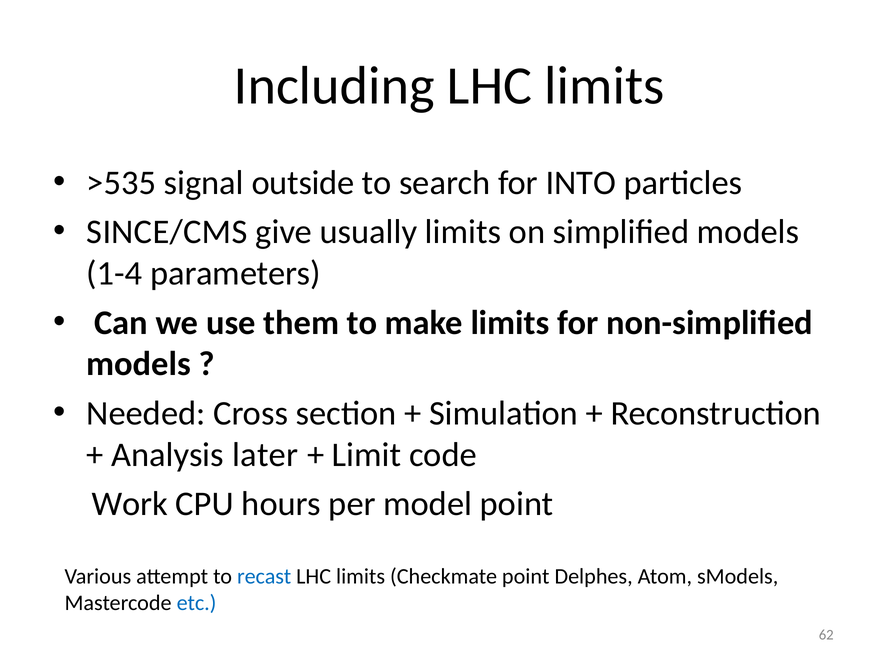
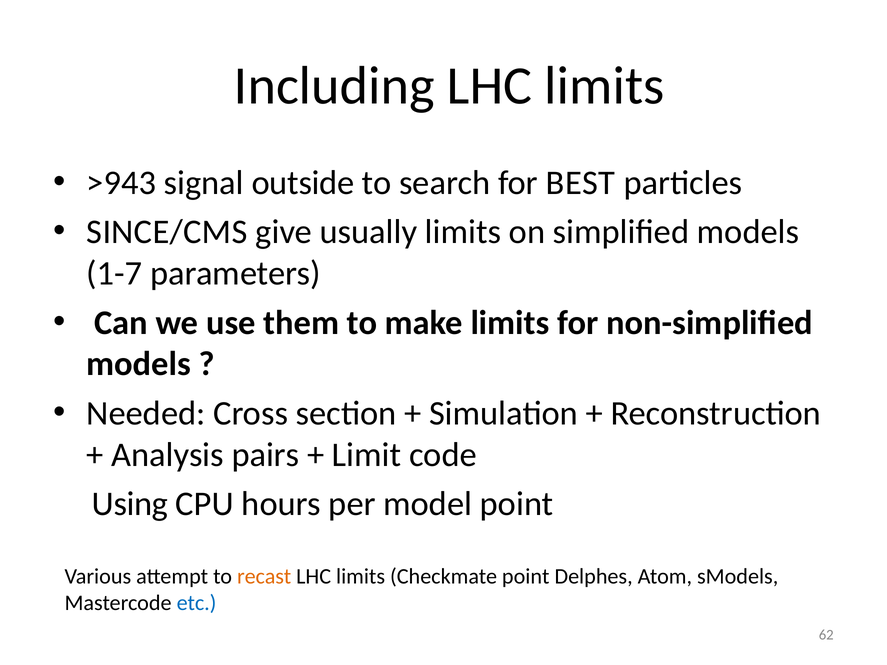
>535: >535 -> >943 (121, 183)
INTO: INTO -> BEST (581, 183)
1-4: 1-4 -> 1-7 (114, 274)
later: later -> pairs (265, 455)
Work: Work -> Using (130, 504)
recast colour: blue -> orange (264, 576)
